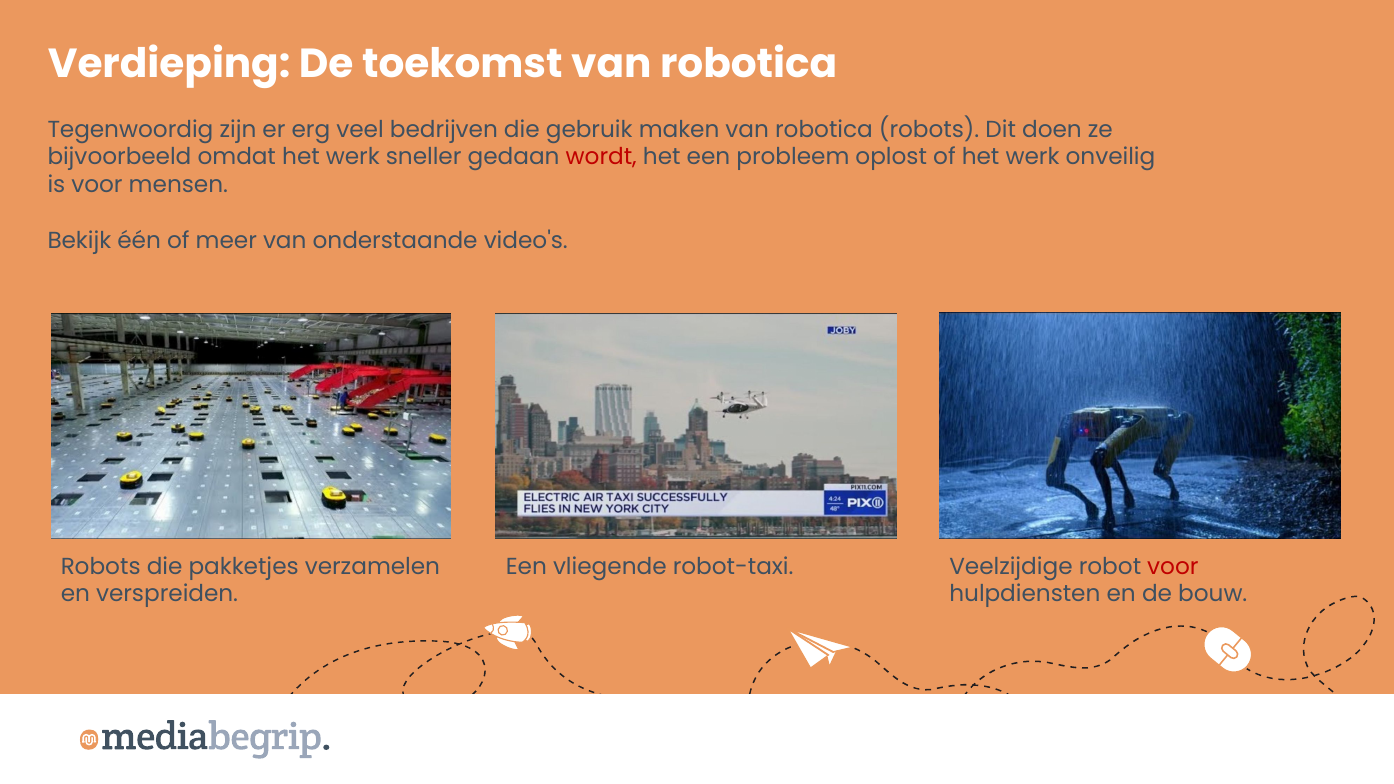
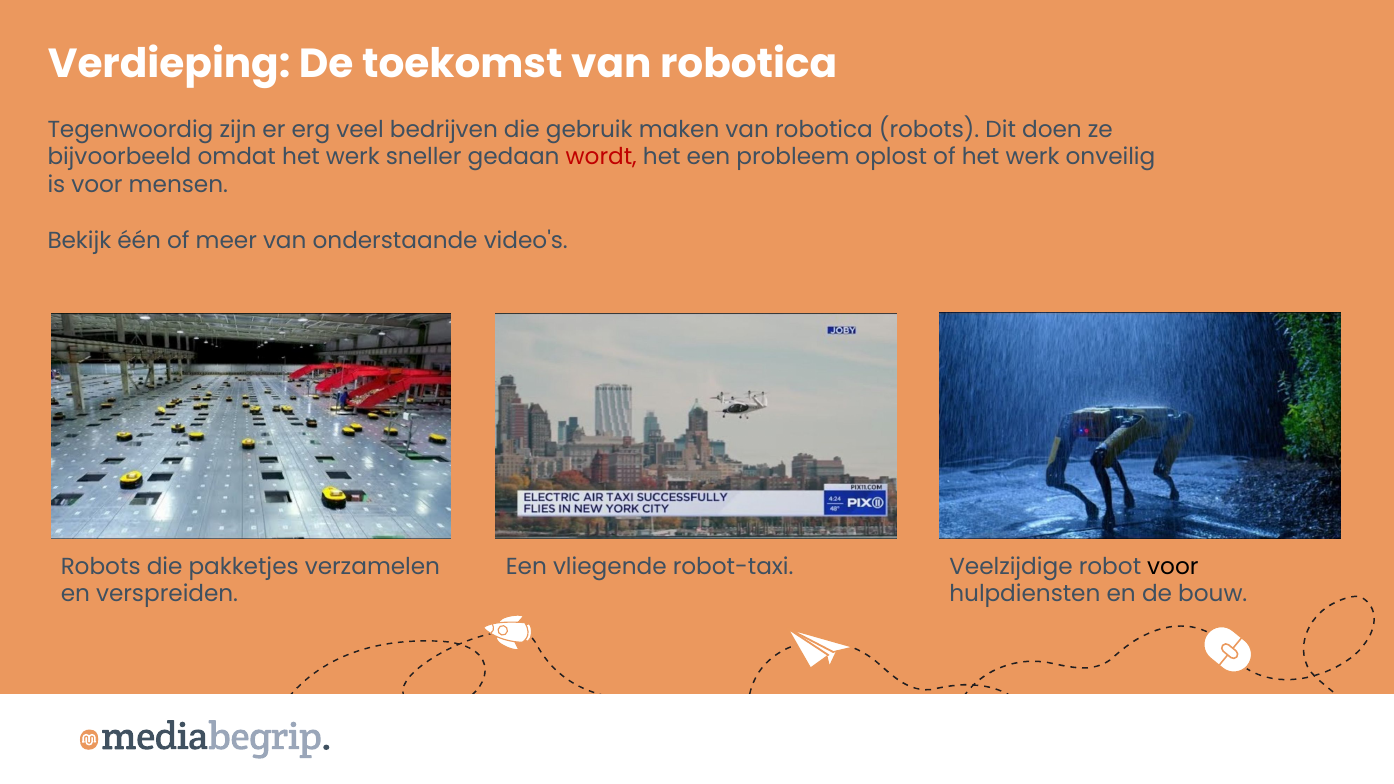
voor colour: red -> black (1173, 567)
